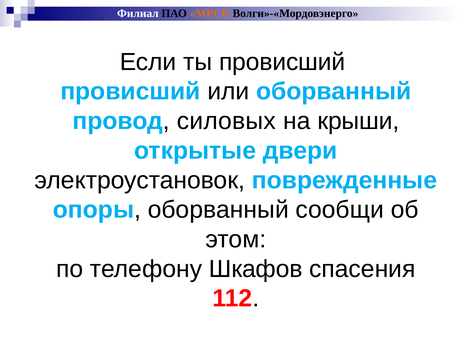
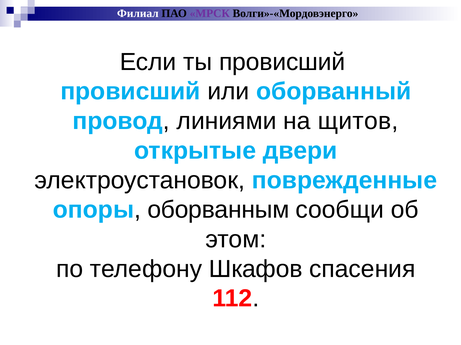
МРСК colour: orange -> purple (210, 13)
силовых: силовых -> линиями (227, 121)
крыши: крыши -> щитов (358, 121)
опоры оборванный: оборванный -> оборванным (218, 210)
